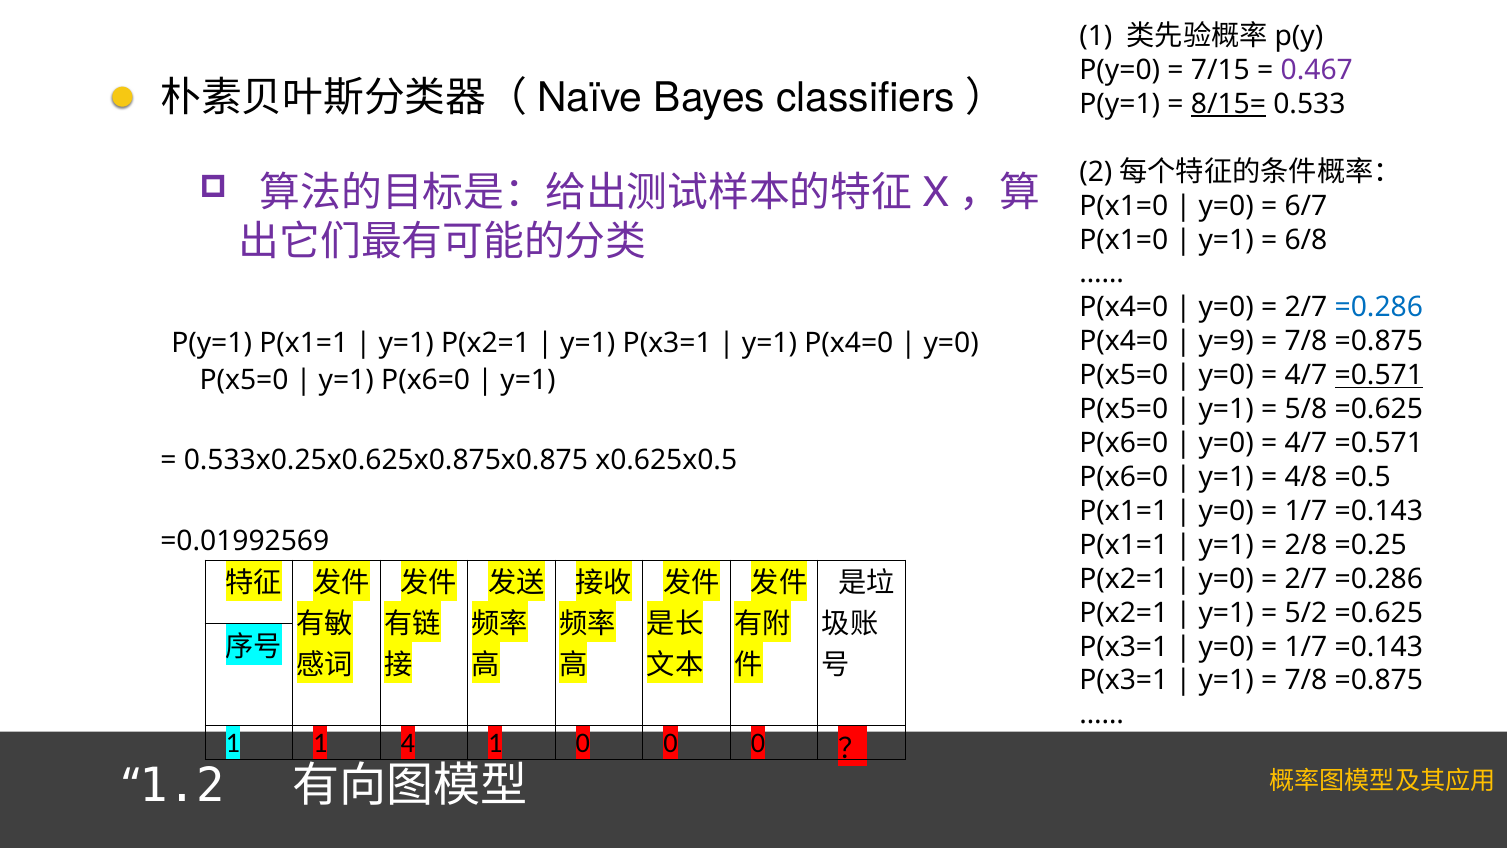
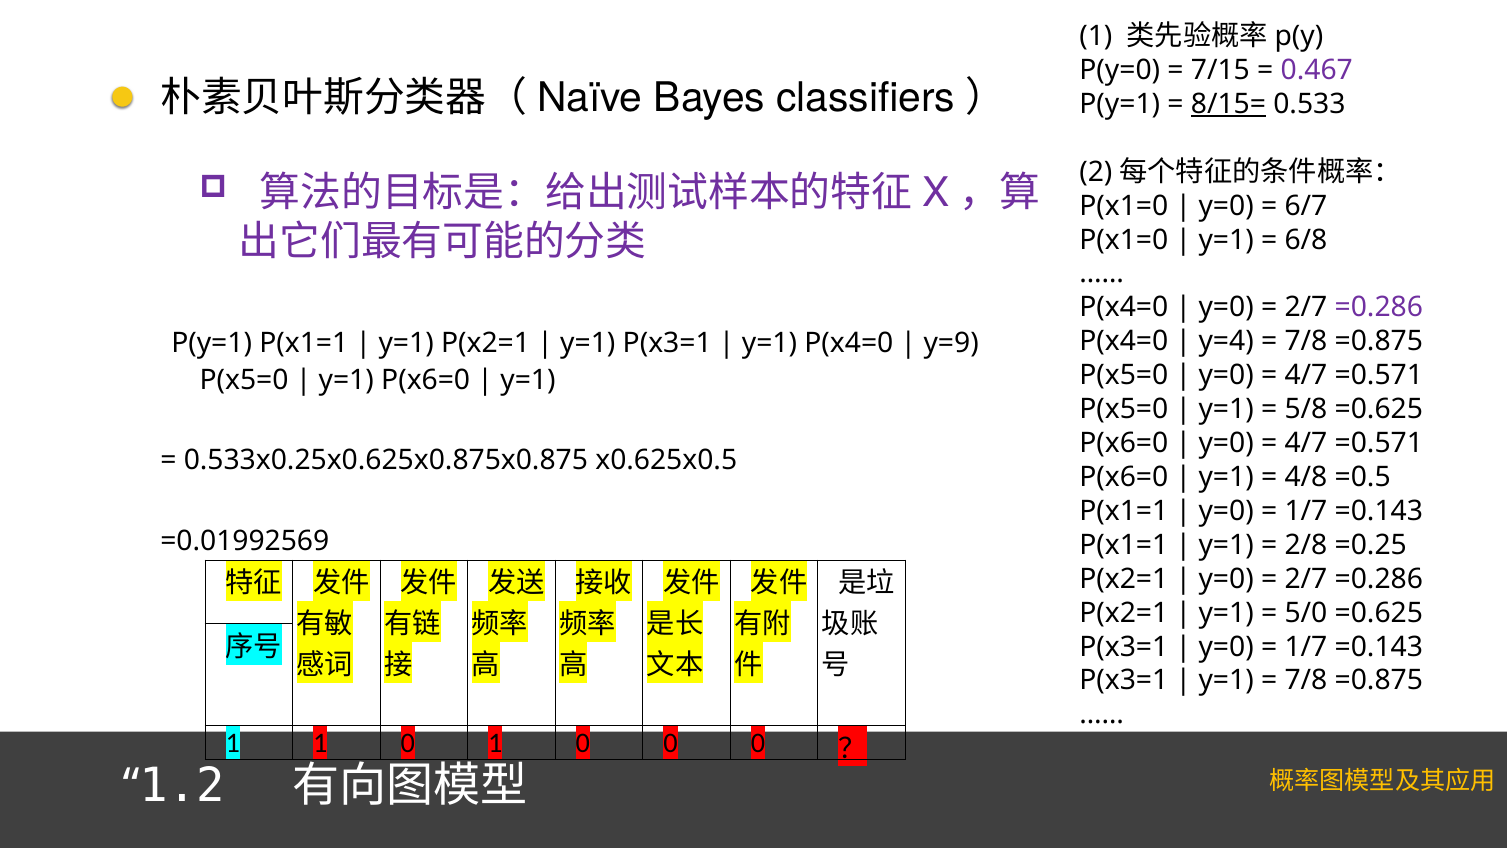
=0.286 colour: blue -> purple (1379, 307)
y=9: y=9 -> y=4 (1226, 341)
y=0: y=0 -> y=9 (951, 343)
=0.571 underline: present -> none (1379, 375)
5/2: 5/2 -> 5/0 (1306, 613)
1 1 4: 4 -> 0 (408, 743)
